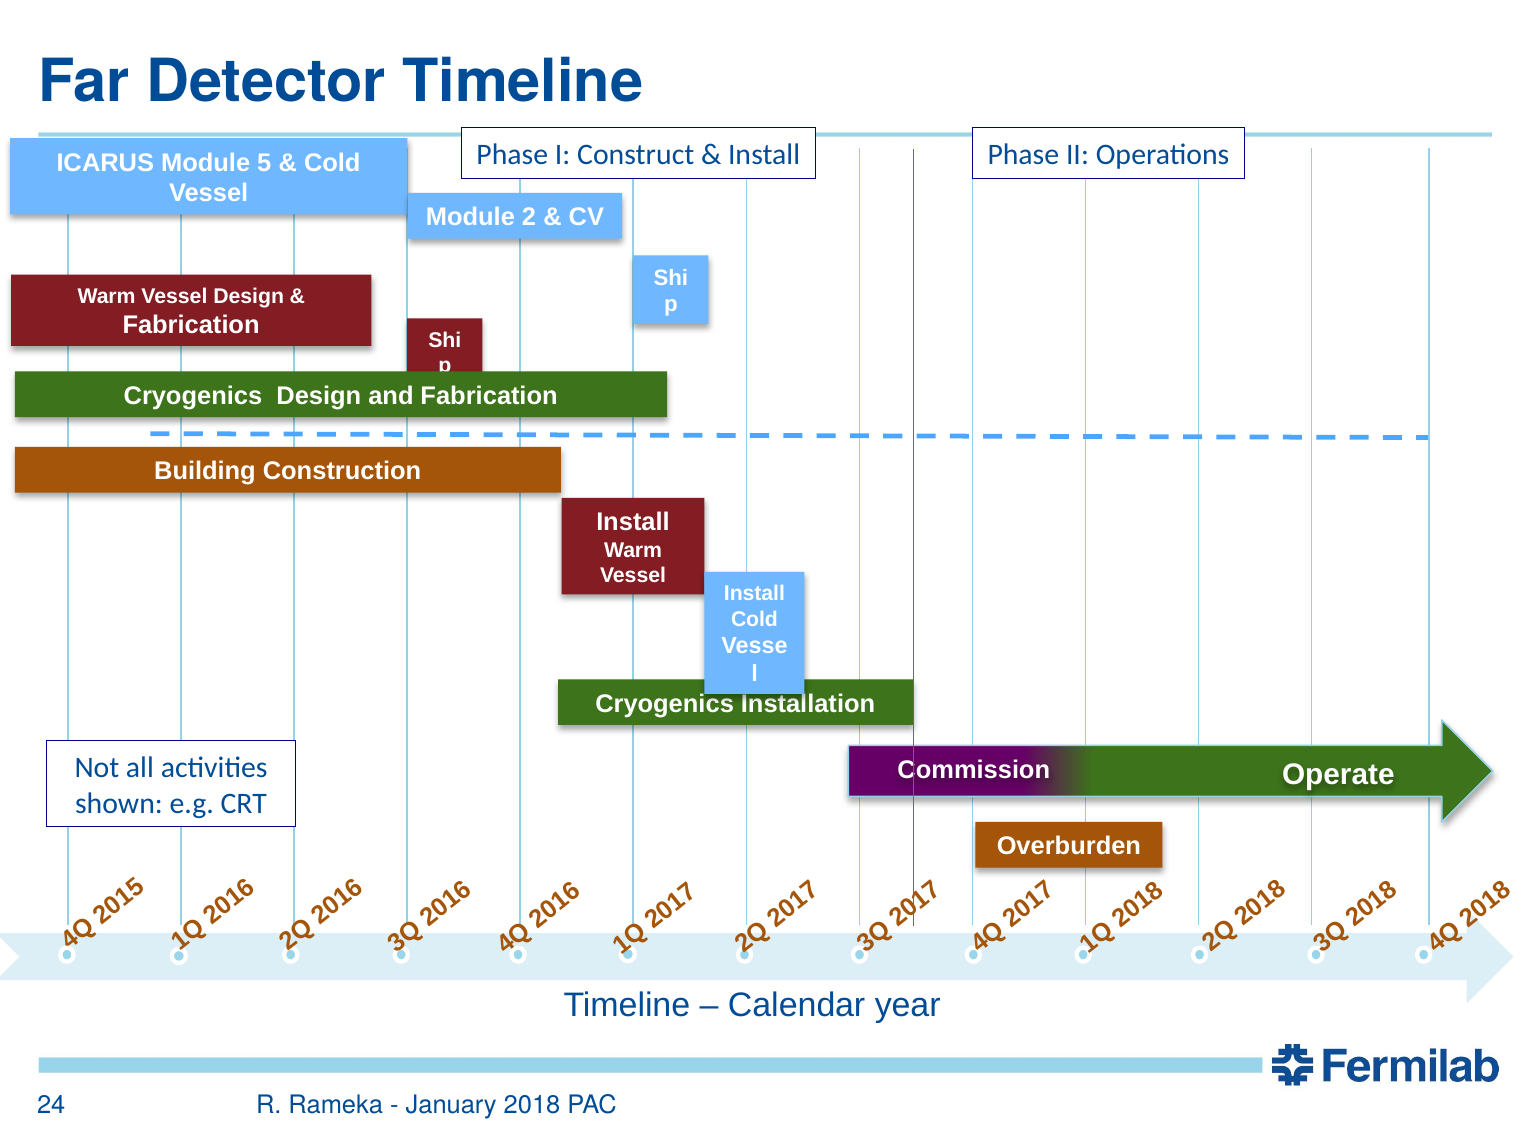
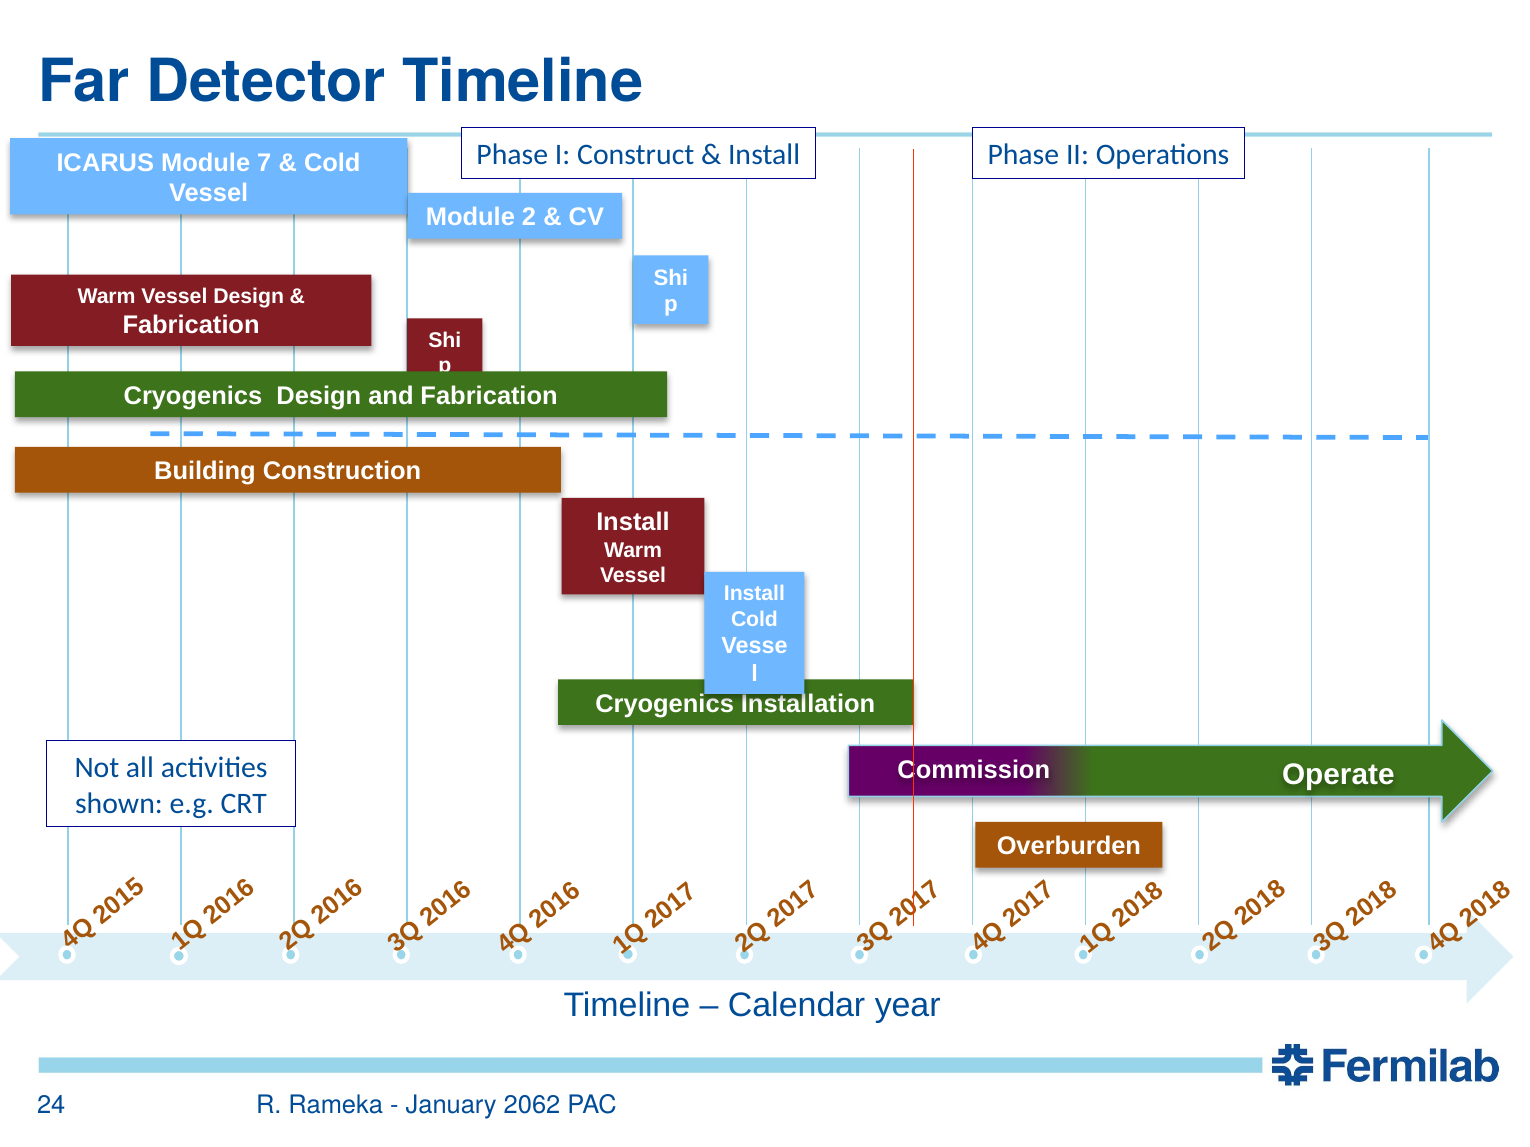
Module 5: 5 -> 7 (264, 163)
2018: 2018 -> 2062 (532, 1105)
